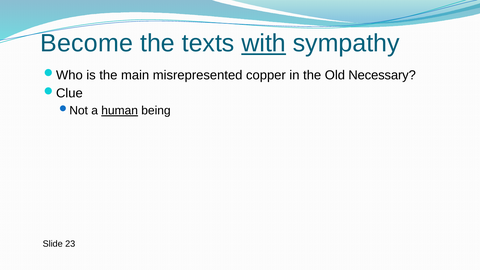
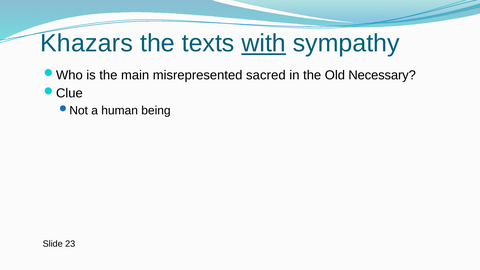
Become: Become -> Khazars (87, 43)
copper: copper -> sacred (266, 75)
human underline: present -> none (120, 111)
